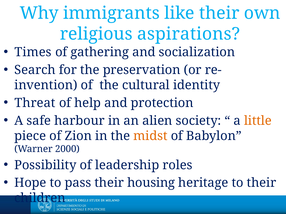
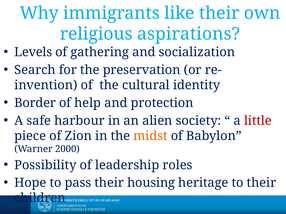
Times: Times -> Levels (33, 52)
Threat: Threat -> Border (35, 103)
little colour: orange -> red (258, 121)
